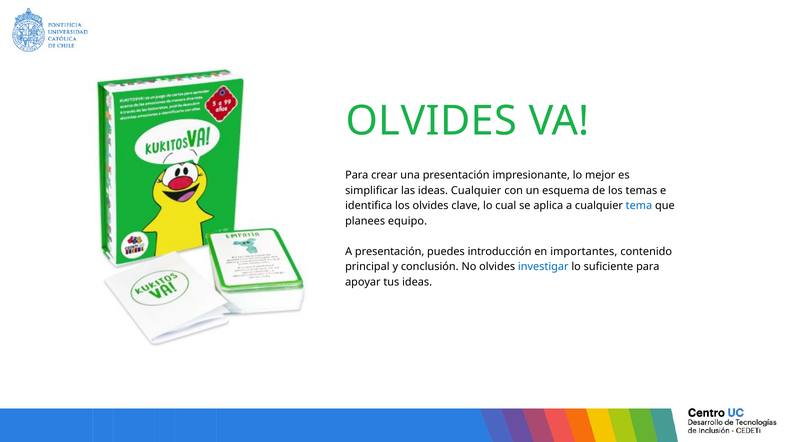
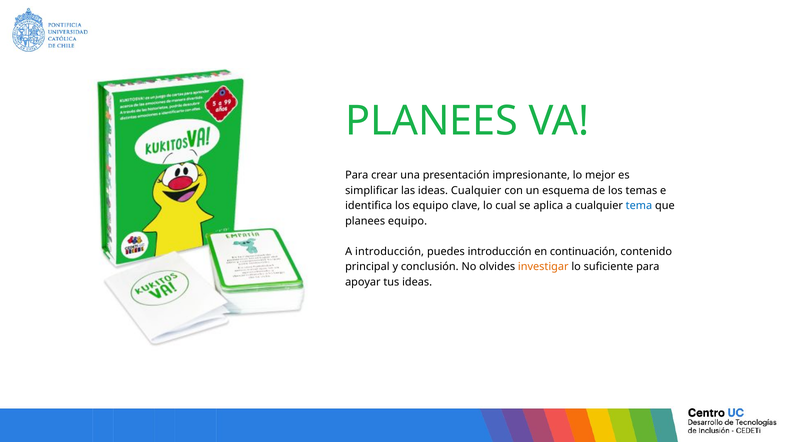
OLVIDES: OLVIDES -> PLANEES (432, 121)
los olvides: olvides -> equipo (431, 206)
A presentación: presentación -> introducción (390, 251)
importantes: importantes -> continuación (584, 251)
investigar colour: blue -> orange (543, 267)
